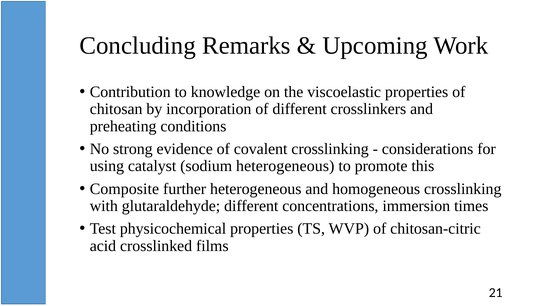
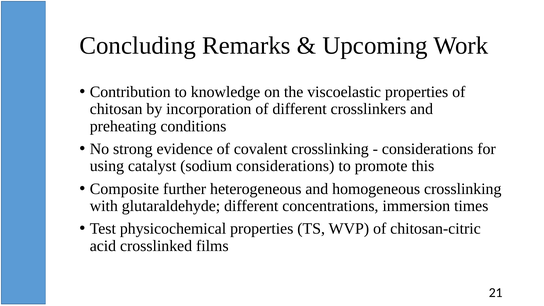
sodium heterogeneous: heterogeneous -> considerations (285, 166)
